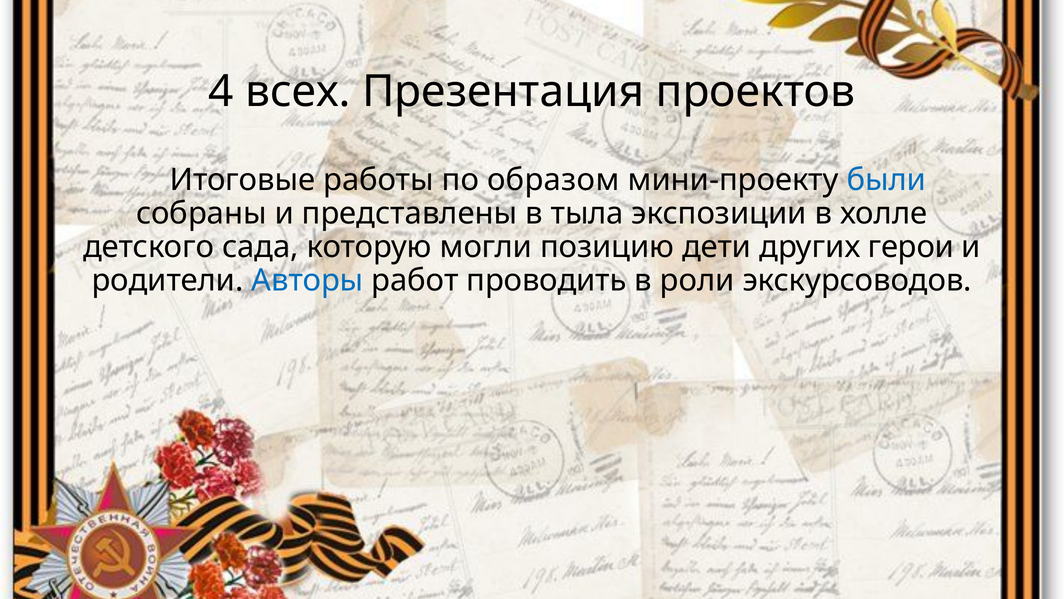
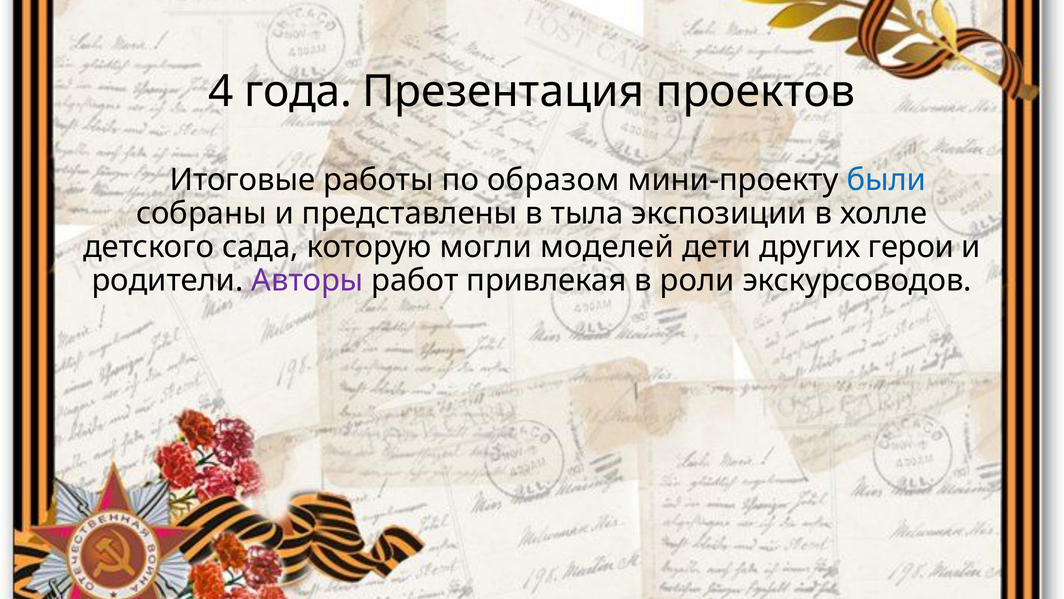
всех: всех -> года (298, 91)
позицию: позицию -> моделей (607, 247)
Авторы colour: blue -> purple (307, 280)
проводить: проводить -> привлекая (546, 280)
